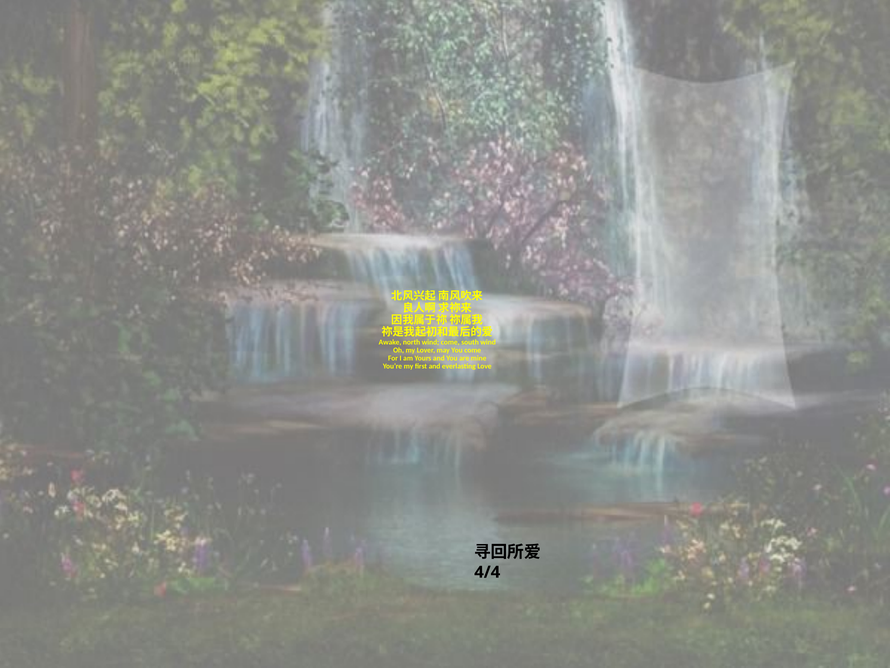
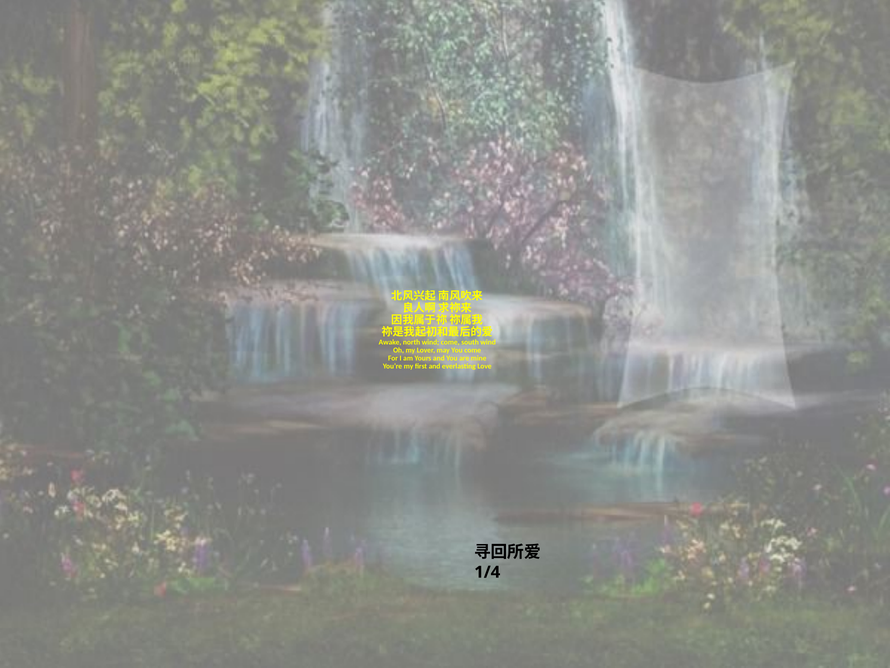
4/4: 4/4 -> 1/4 (487, 572)
